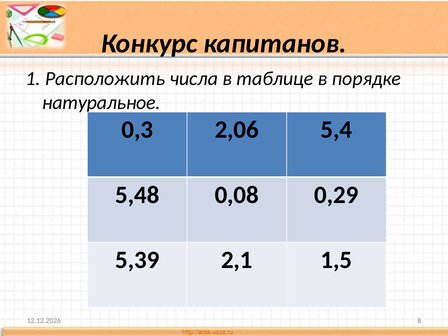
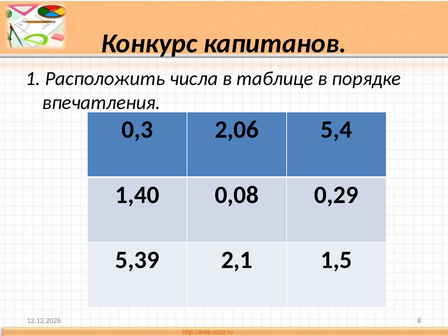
натуральное: натуральное -> впечатления (101, 102)
5,48: 5,48 -> 1,40 (137, 195)
